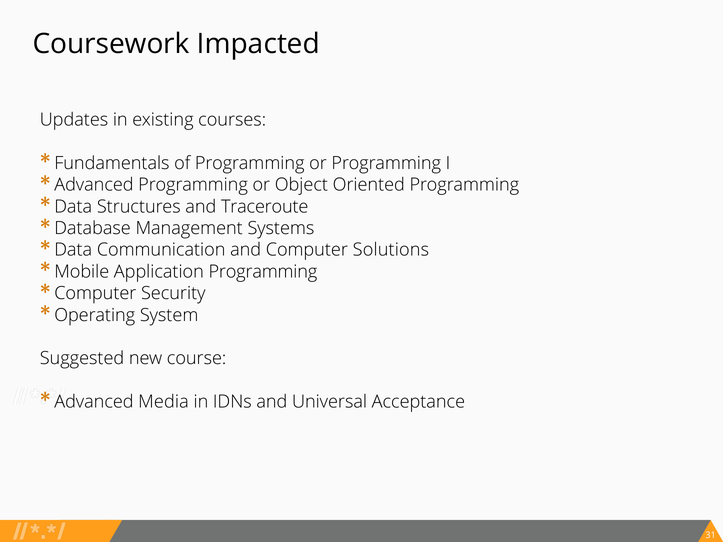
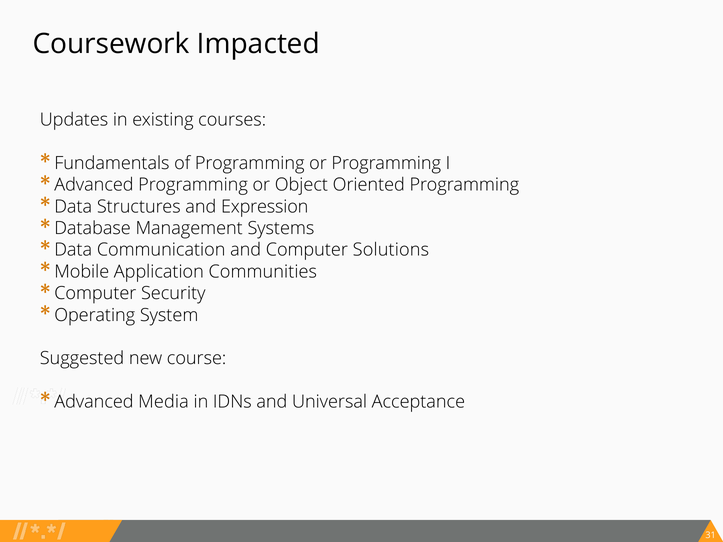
Traceroute: Traceroute -> Expression (265, 207)
Application Programming: Programming -> Communities (263, 272)
